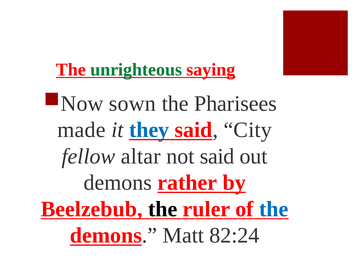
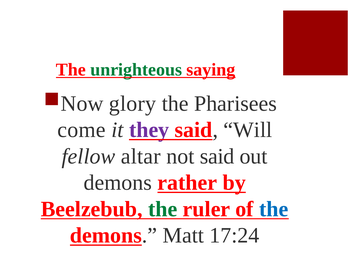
sown: sown -> glory (132, 103)
made: made -> come (81, 130)
they colour: blue -> purple (149, 130)
City: City -> Will (248, 130)
the colour: black -> green (163, 209)
82:24: 82:24 -> 17:24 (234, 235)
